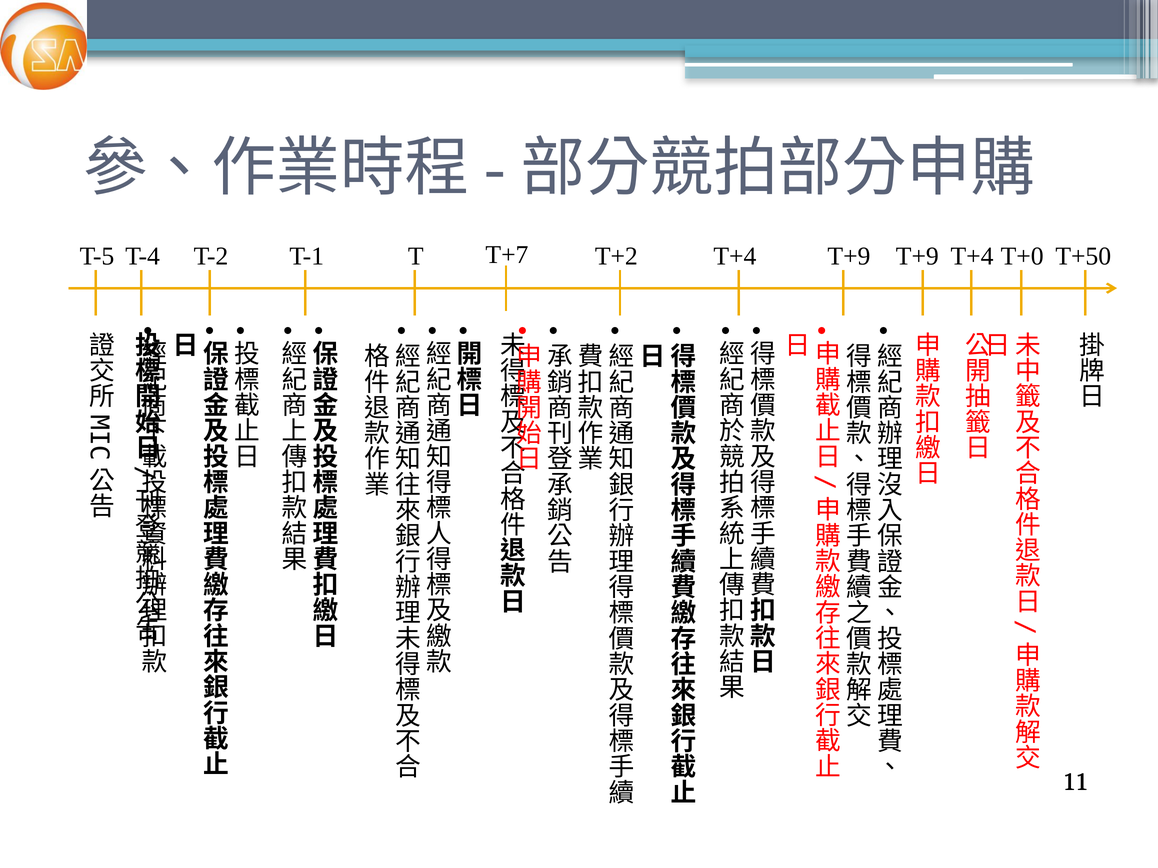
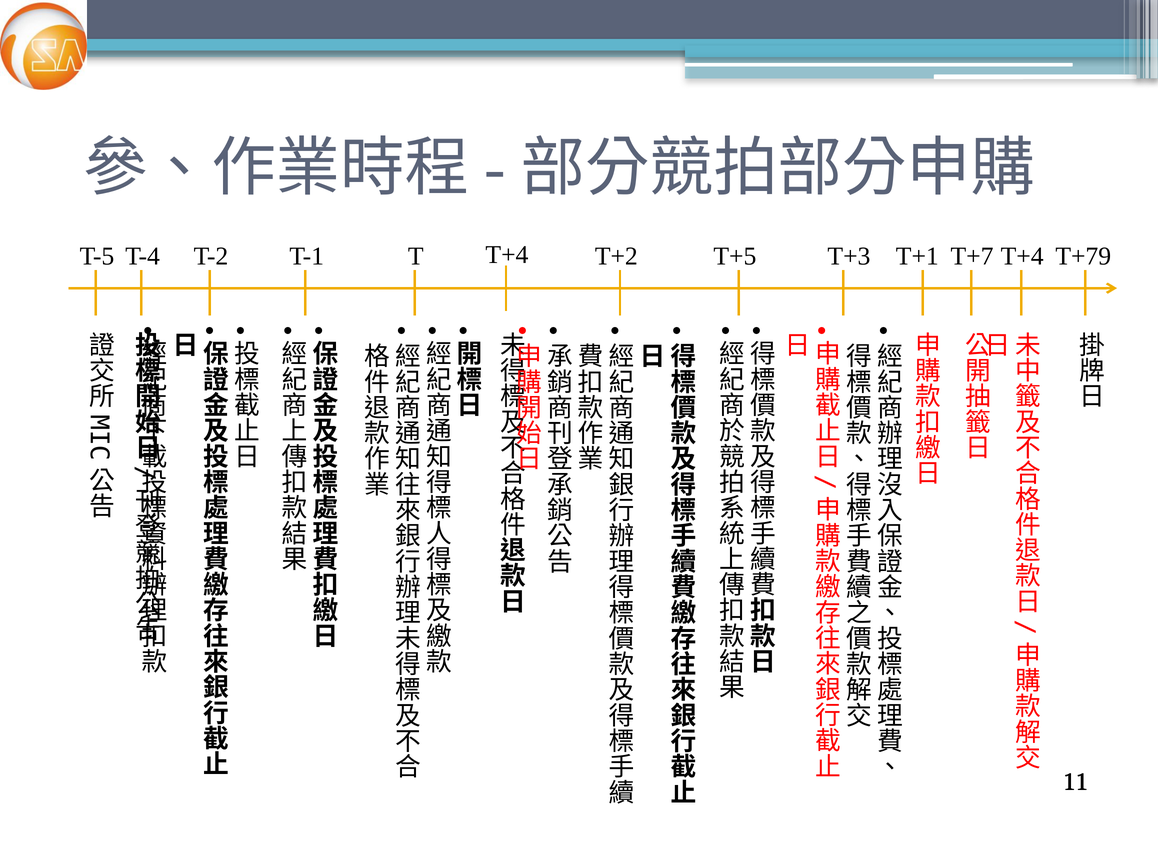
T T+7: T+7 -> T+4 (507, 255)
T+4: T+4 -> T+5 (735, 257)
T+2 T+9: T+9 -> T+3 (849, 257)
T+9: T+9 -> T+1 (917, 257)
T+4: T+4 -> T+7 (972, 257)
T+0: T+0 -> T+4 (1022, 257)
T+50: T+50 -> T+79 (1083, 257)
